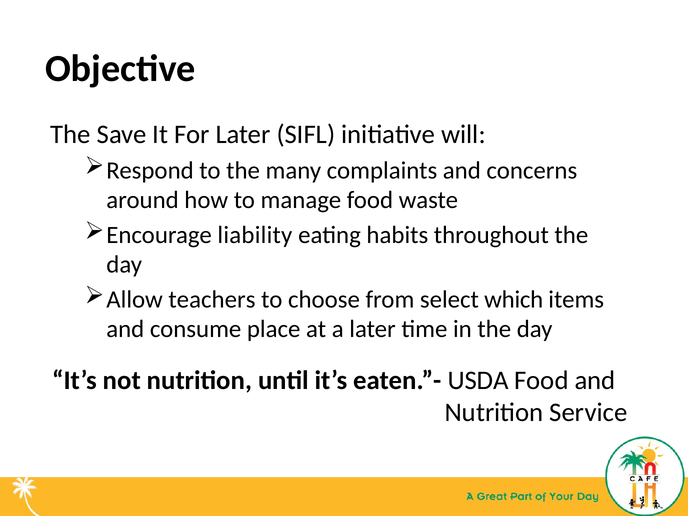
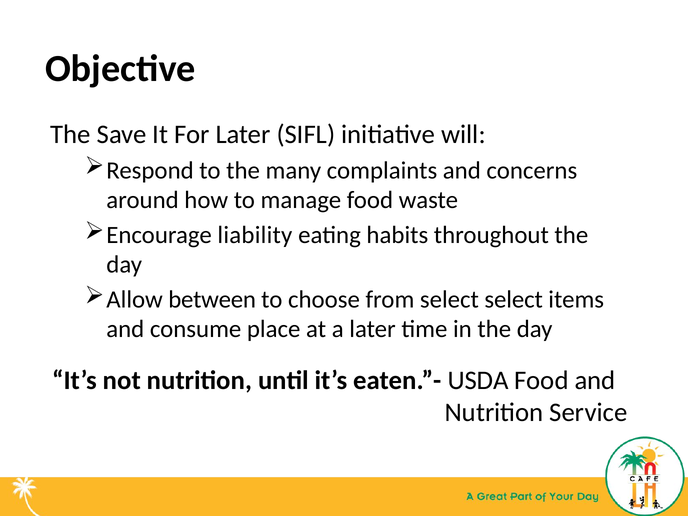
teachers: teachers -> between (212, 299)
select which: which -> select (514, 299)
